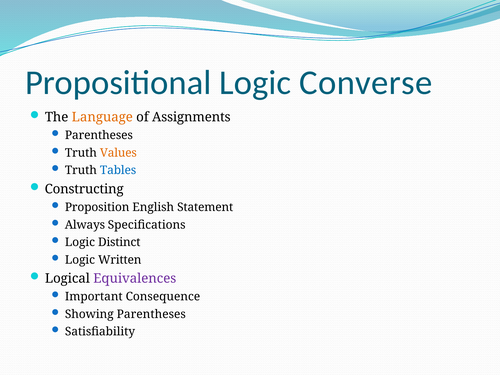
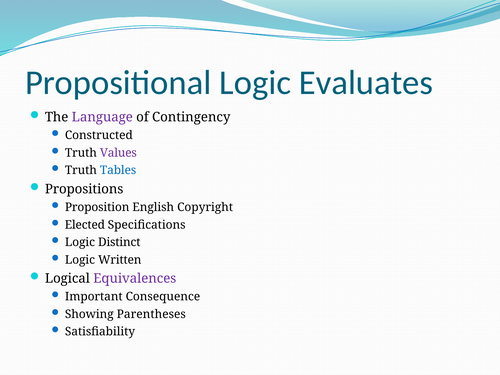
Converse: Converse -> Evaluates (366, 83)
Language colour: orange -> purple (102, 117)
Assignments: Assignments -> Contingency (191, 117)
Parentheses: Parentheses -> Constructed (99, 135)
Values colour: orange -> purple (118, 153)
Constructing: Constructing -> Propositions (84, 189)
Statement: Statement -> Copyright (205, 207)
Always: Always -> Elected (85, 225)
